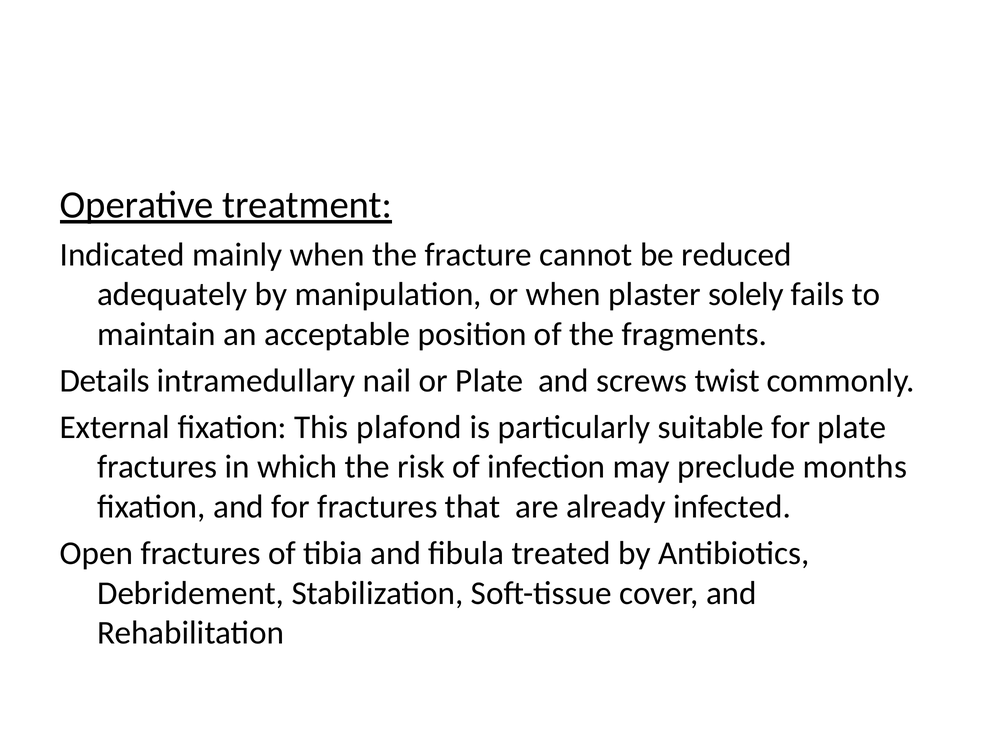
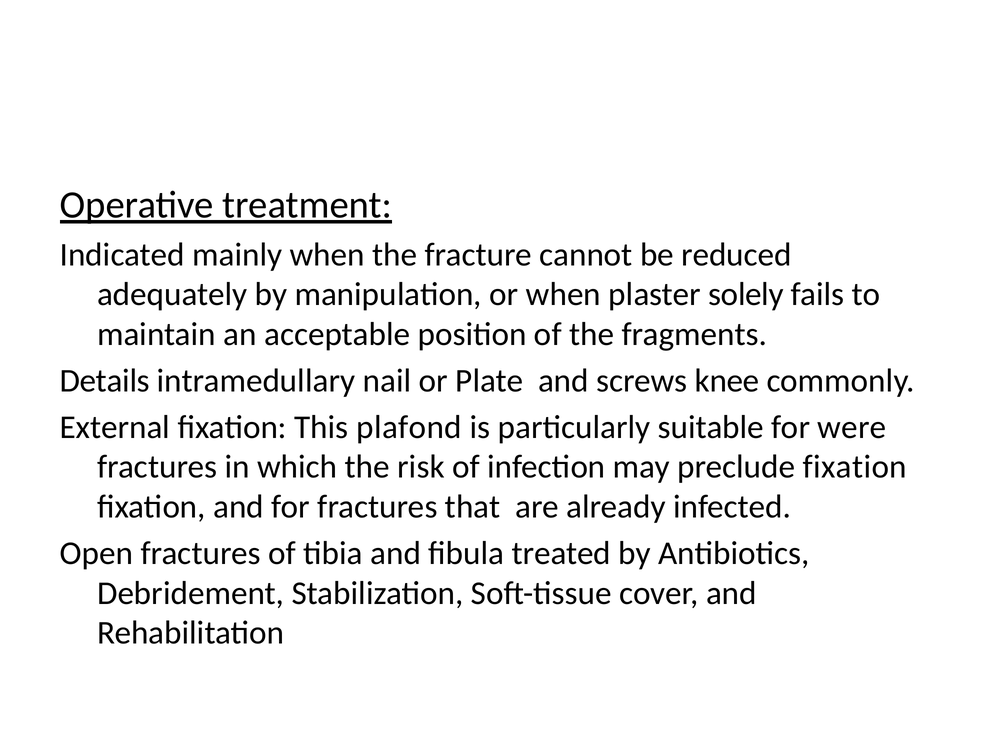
twist: twist -> knee (727, 381)
for plate: plate -> were (852, 427)
preclude months: months -> fixation (855, 467)
